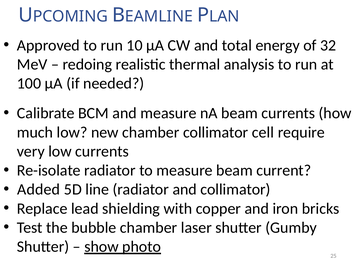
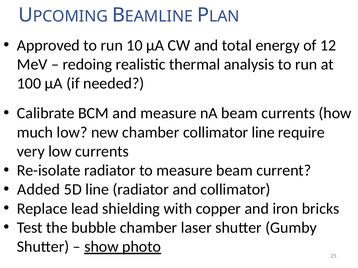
32: 32 -> 12 (328, 45)
collimator cell: cell -> line (263, 133)
